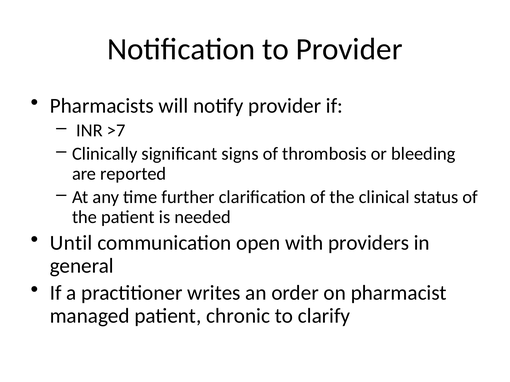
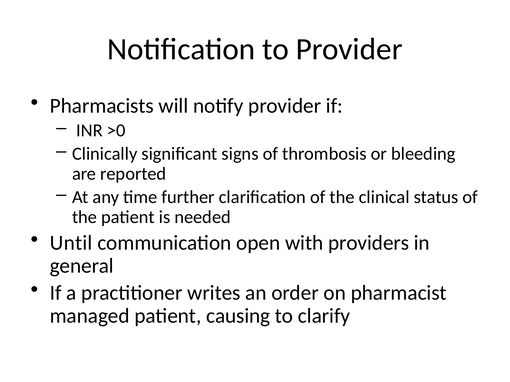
>7: >7 -> >0 (116, 131)
chronic: chronic -> causing (238, 316)
